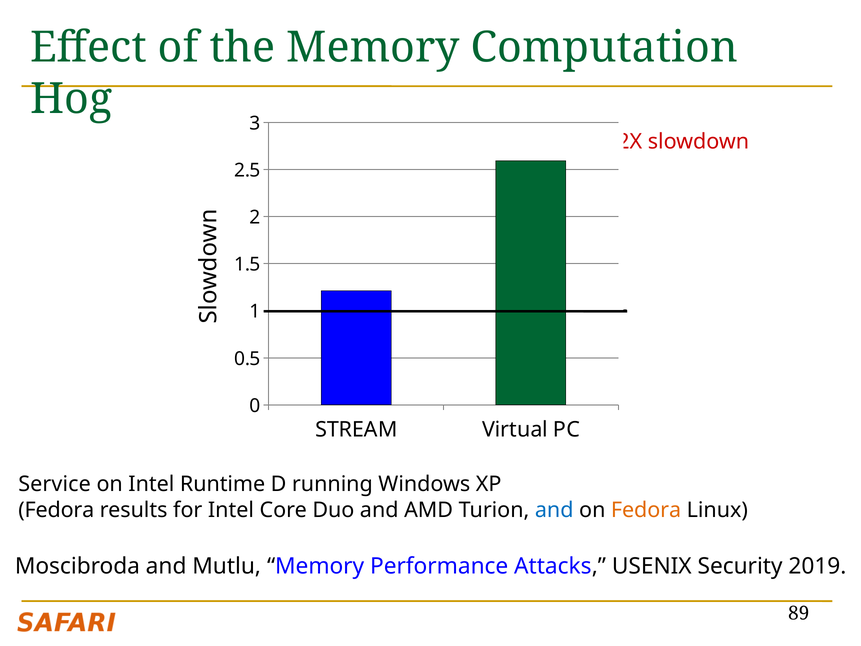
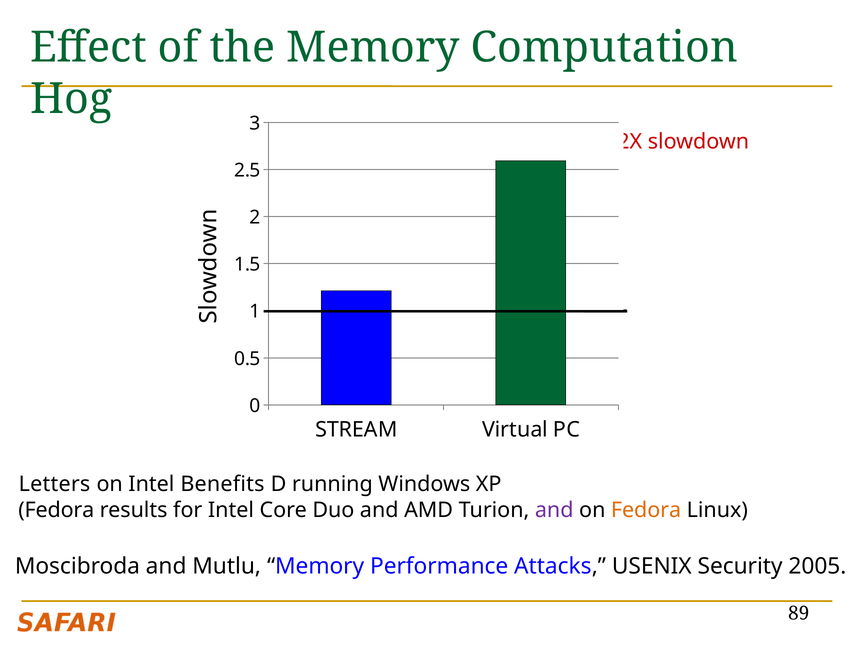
Service: Service -> Letters (54, 484)
Runtime: Runtime -> Benefits (222, 484)
and colour: blue -> purple (554, 510)
2019: 2019 -> 2005 (817, 566)
